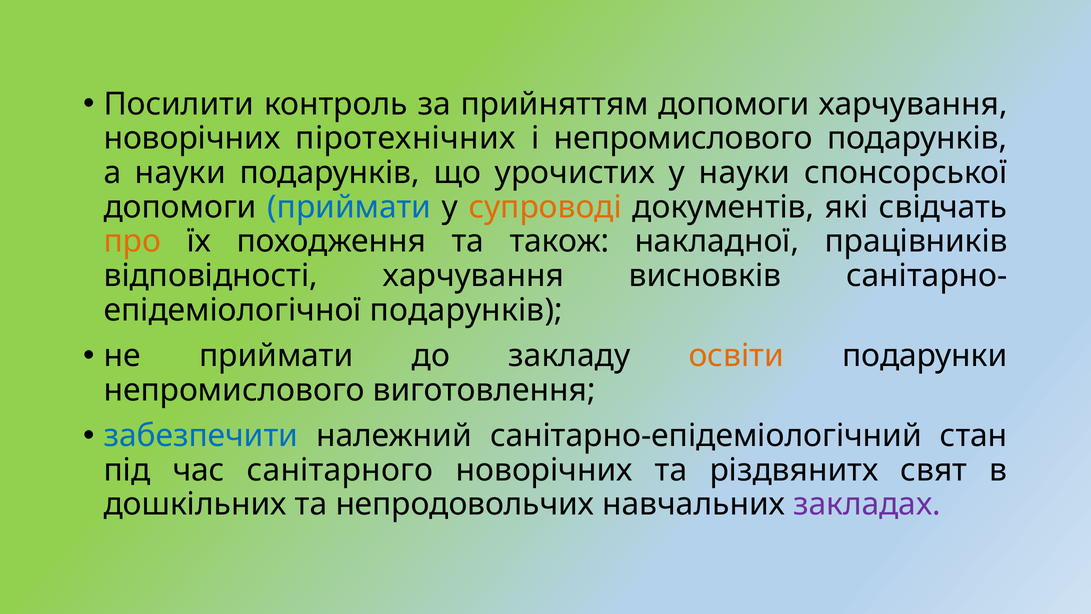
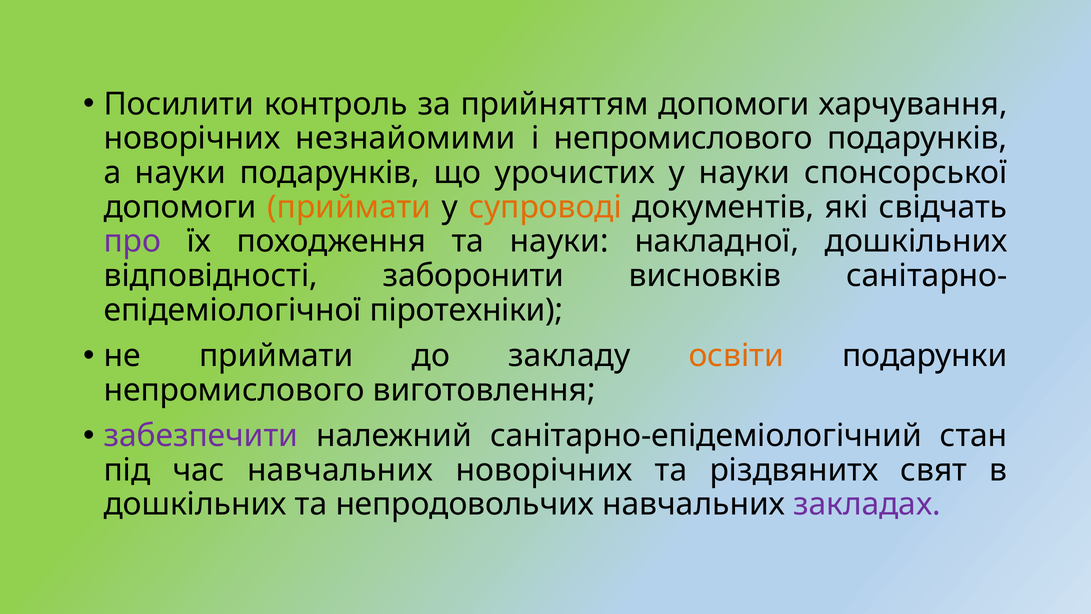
піротехнічних: піротехнічних -> незнайомими (406, 138)
приймати colour: blue -> orange (349, 207)
про colour: orange -> purple (132, 241)
та також: також -> науки (559, 241)
накладної працівників: працівників -> дошкільних (916, 241)
відповідності харчування: харчування -> заборонити (473, 276)
подарунків: подарунків -> піротехніки (466, 310)
забезпечити colour: blue -> purple (201, 436)
час санітарного: санітарного -> навчальних (340, 470)
